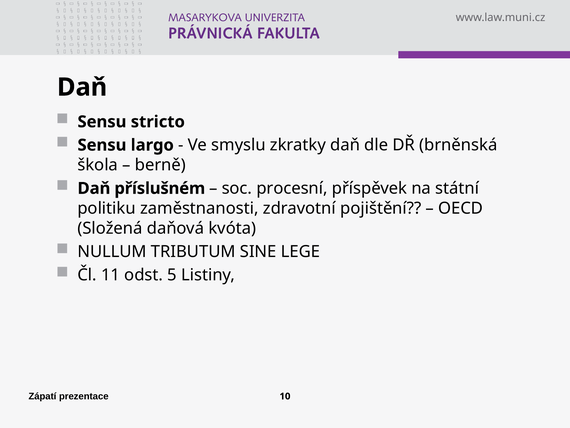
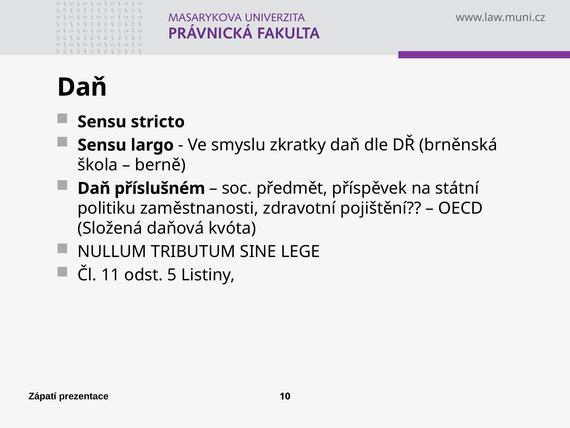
procesní: procesní -> předmět (292, 188)
